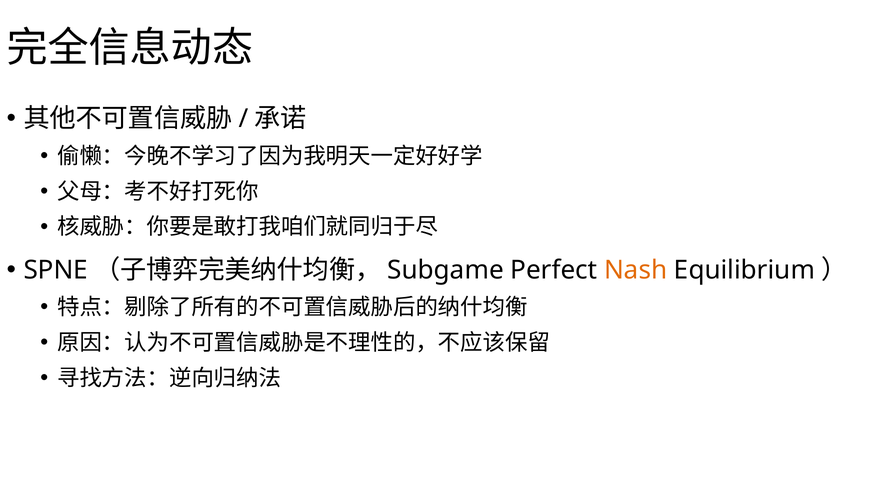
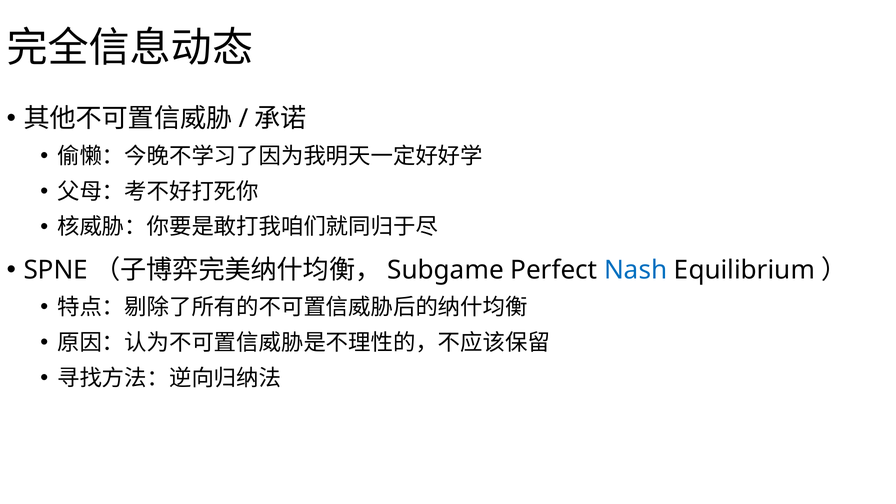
Nash colour: orange -> blue (636, 270)
